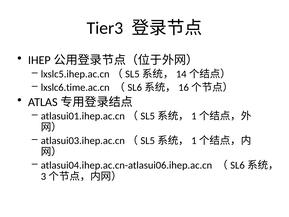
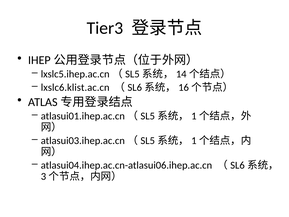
lxslc6.time.ac.cn: lxslc6.time.ac.cn -> lxslc6.klist.ac.cn (75, 87)
